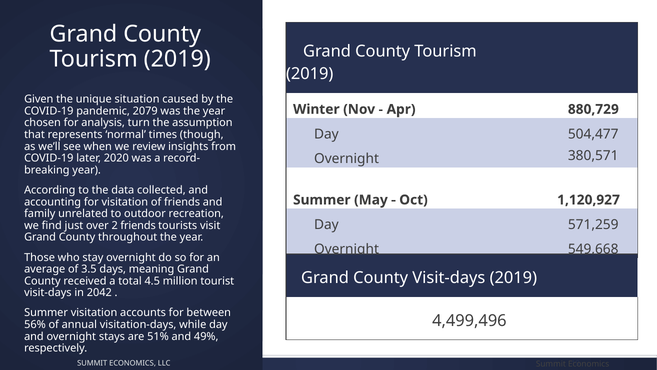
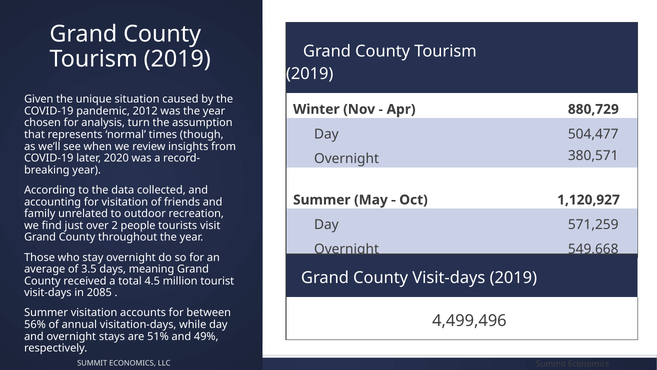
2079: 2079 -> 2012 (145, 111)
2 friends: friends -> people (138, 225)
2042: 2042 -> 2085 (99, 292)
